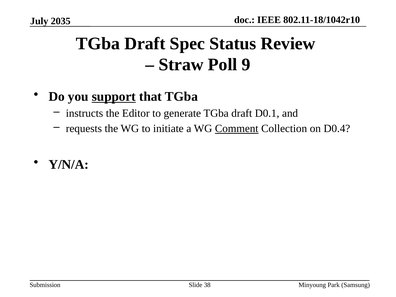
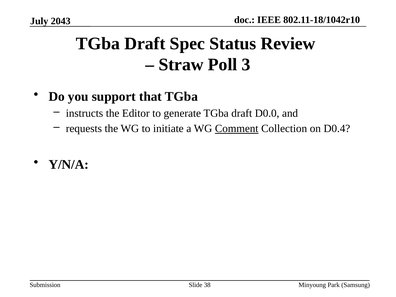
2035: 2035 -> 2043 (61, 21)
9: 9 -> 3 (246, 65)
support underline: present -> none (114, 97)
D0.1: D0.1 -> D0.0 (267, 113)
